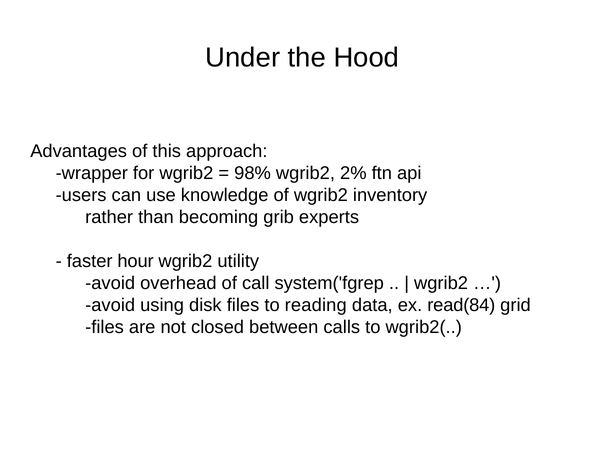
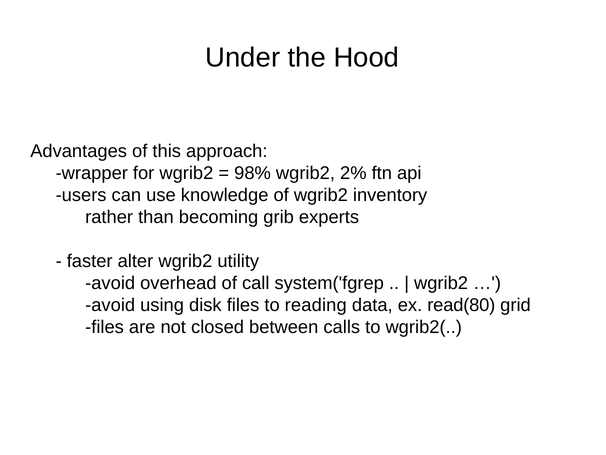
hour: hour -> alter (135, 261)
read(84: read(84 -> read(80 (461, 305)
